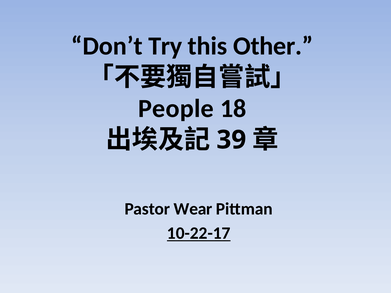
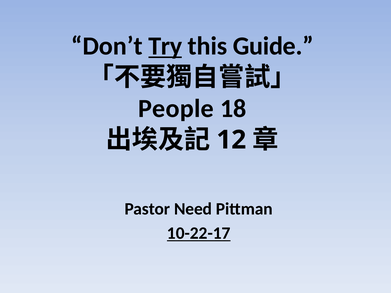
Try underline: none -> present (165, 46)
Other: Other -> Guide (273, 46)
39: 39 -> 12 (231, 140)
Wear: Wear -> Need (193, 209)
